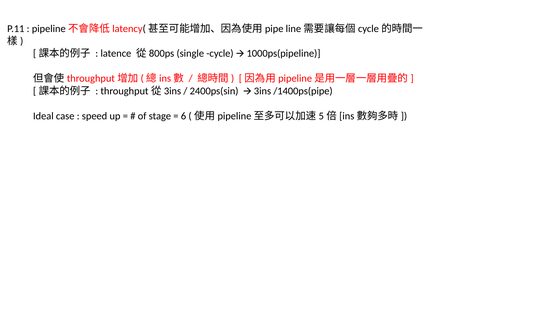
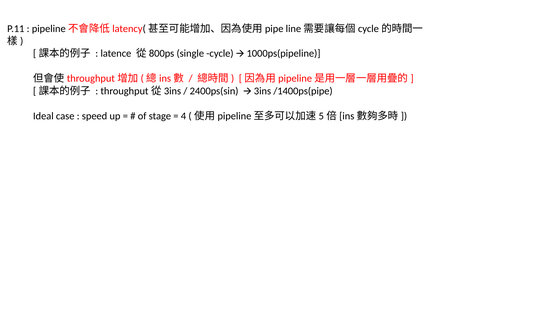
6: 6 -> 4 (183, 116)
